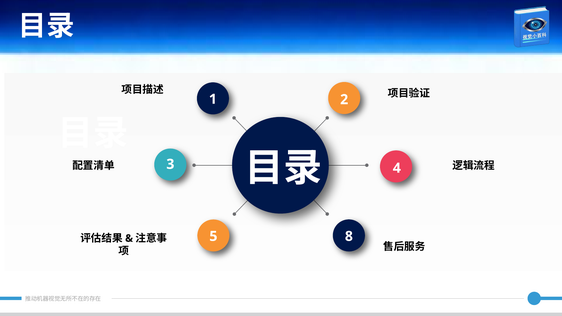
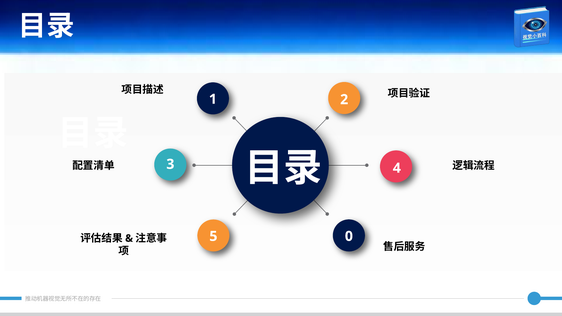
8: 8 -> 0 (349, 236)
